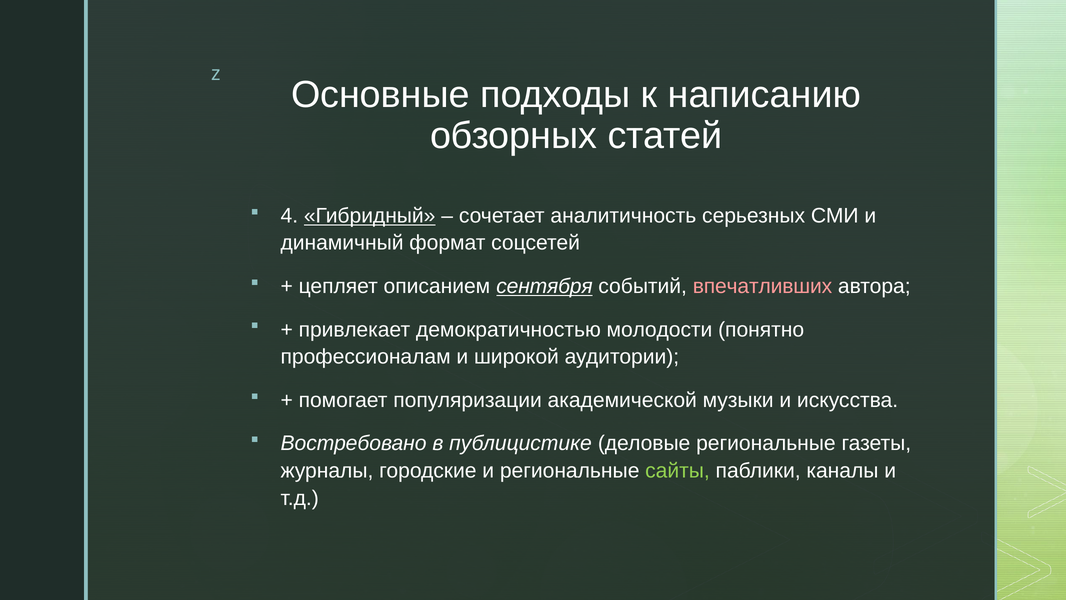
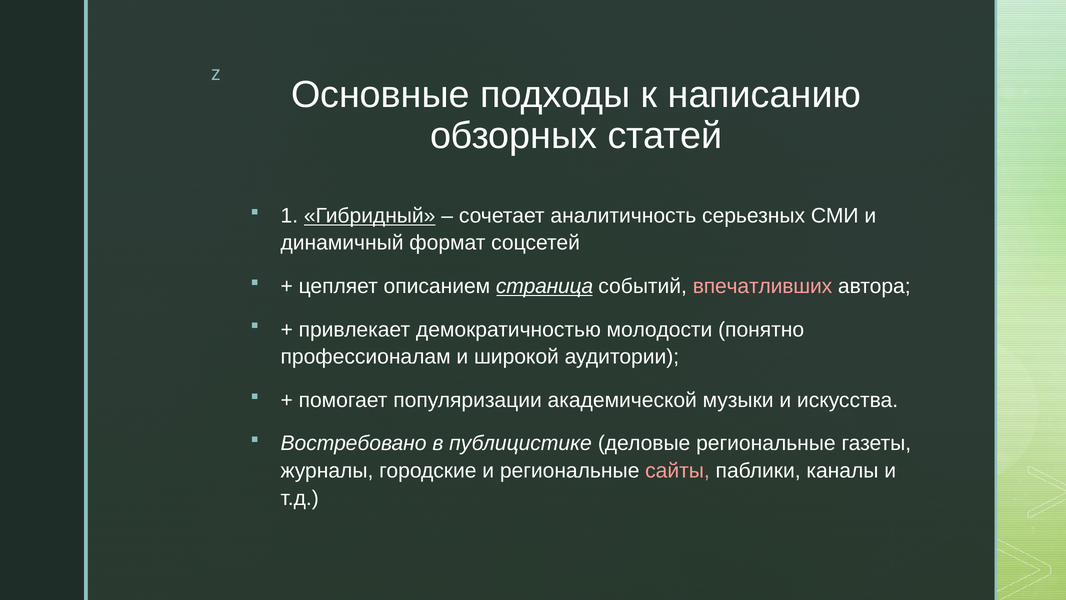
4: 4 -> 1 (289, 215)
сентября: сентября -> страница (545, 286)
сайты colour: light green -> pink (677, 471)
